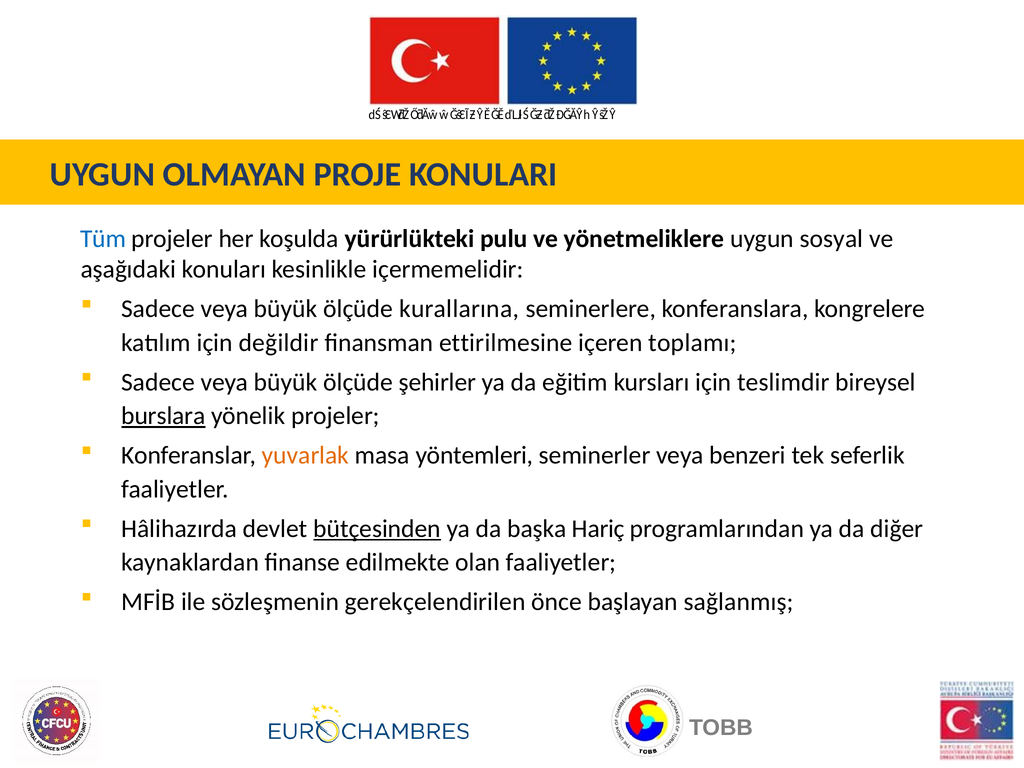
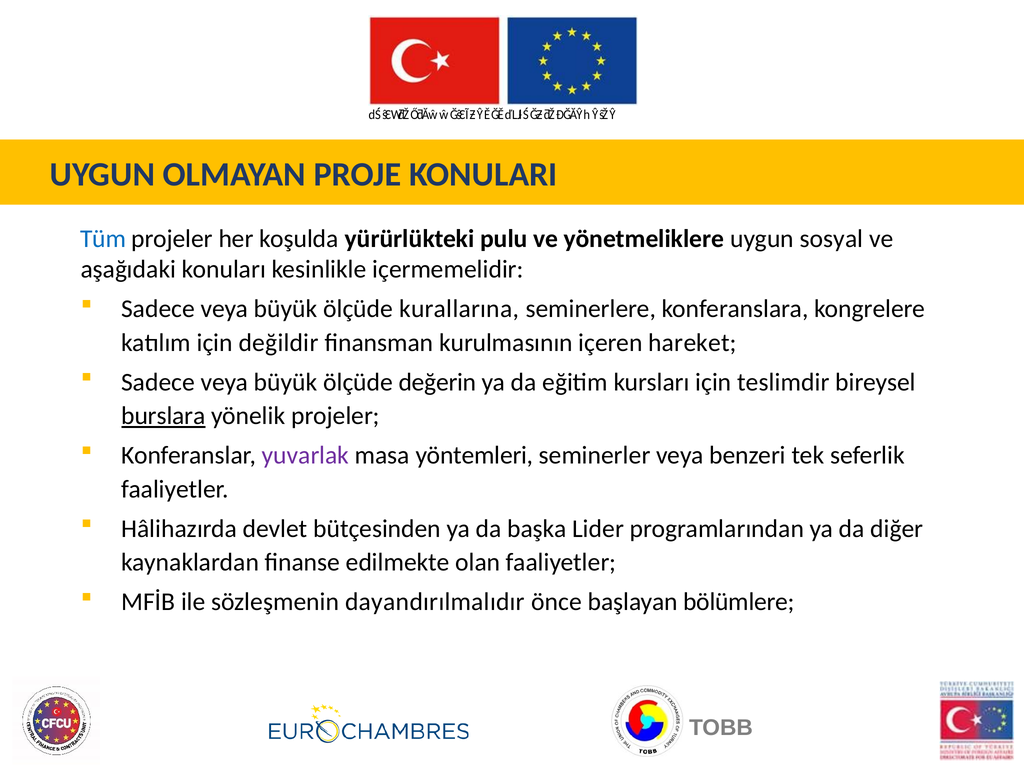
ettirilmesine: ettirilmesine -> kurulmasının (506, 343)
toplamı: toplamı -> hareket (693, 343)
şehirler: şehirler -> değerin (437, 382)
yuvarlak colour: orange -> purple (306, 455)
bütçesinden underline: present -> none (377, 529)
Hariç: Hariç -> Lider (598, 529)
gerekçelendirilen: gerekçelendirilen -> dayandırılmalıdır (435, 602)
sağlanmış: sağlanmış -> bölümlere (739, 602)
